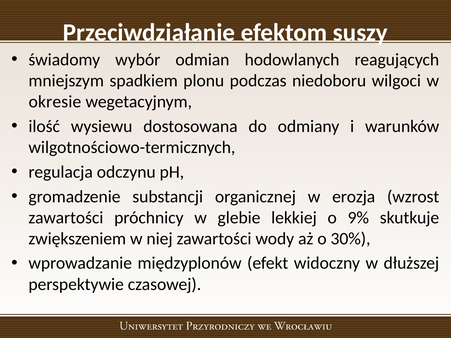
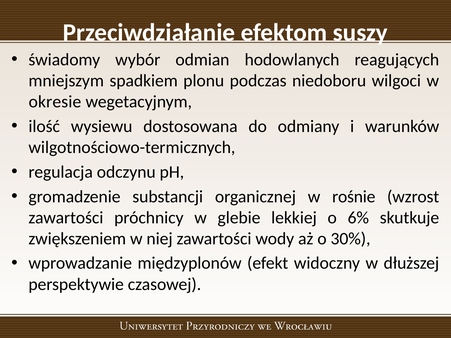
erozja: erozja -> rośnie (354, 197)
9%: 9% -> 6% (358, 218)
